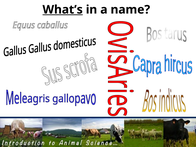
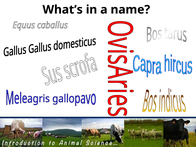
What’s underline: present -> none (63, 10)
